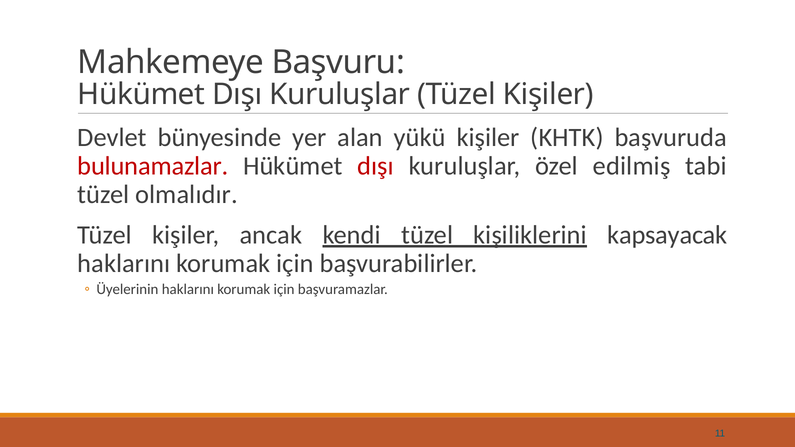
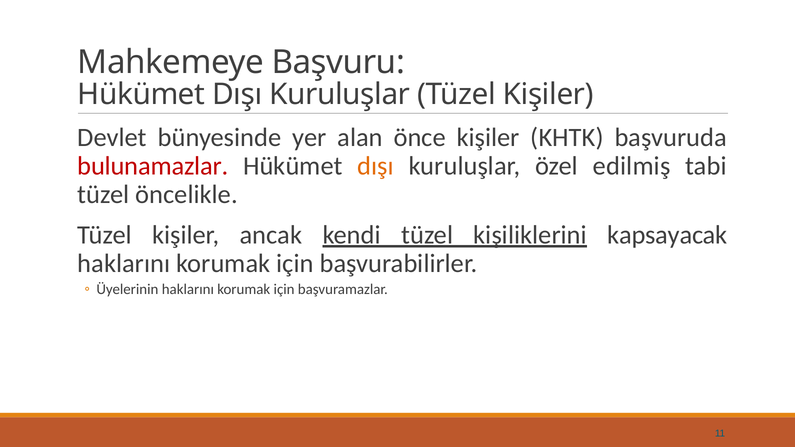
yükü: yükü -> önce (420, 138)
dışı colour: red -> orange (376, 166)
olmalıdır: olmalıdır -> öncelikle (187, 195)
